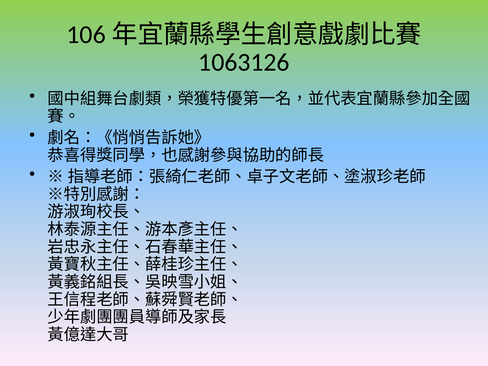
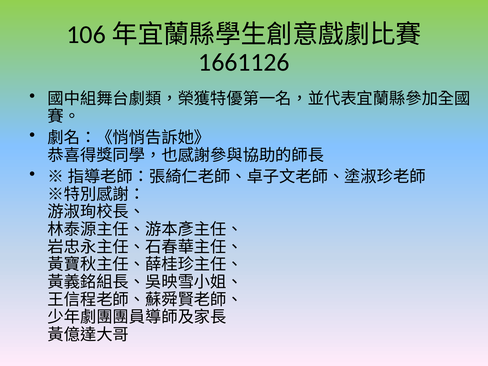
1063126: 1063126 -> 1661126 (244, 62)
